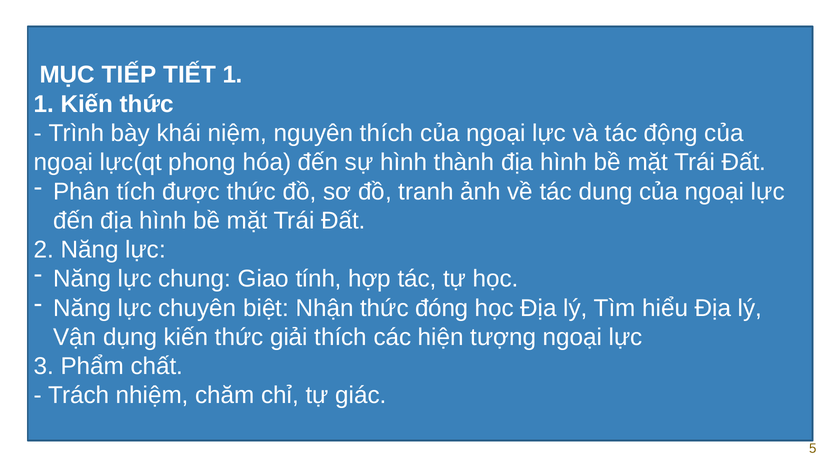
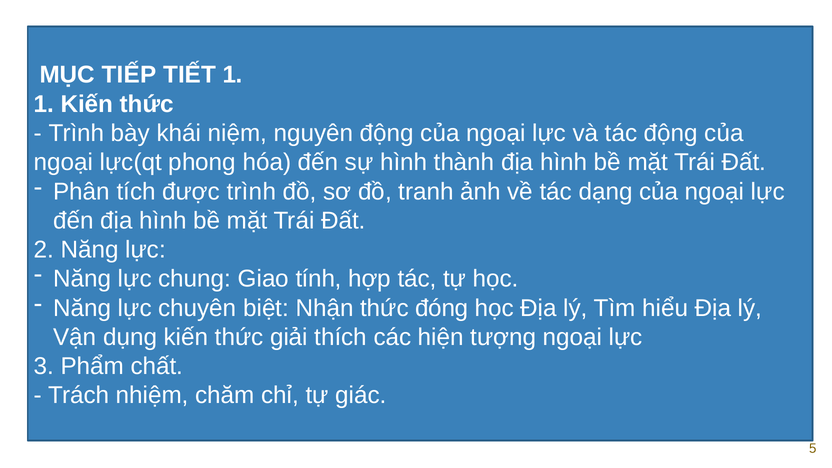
nguyên thích: thích -> động (387, 133)
được thức: thức -> trình (251, 191)
dung: dung -> dạng (606, 191)
